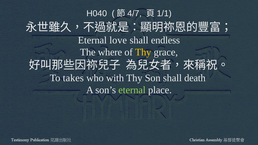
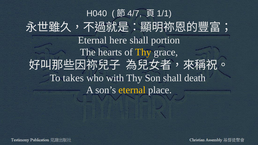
love: love -> here (118, 40)
endless: endless -> portion (165, 40)
where: where -> hearts (110, 52)
eternal colour: light green -> yellow (132, 90)
